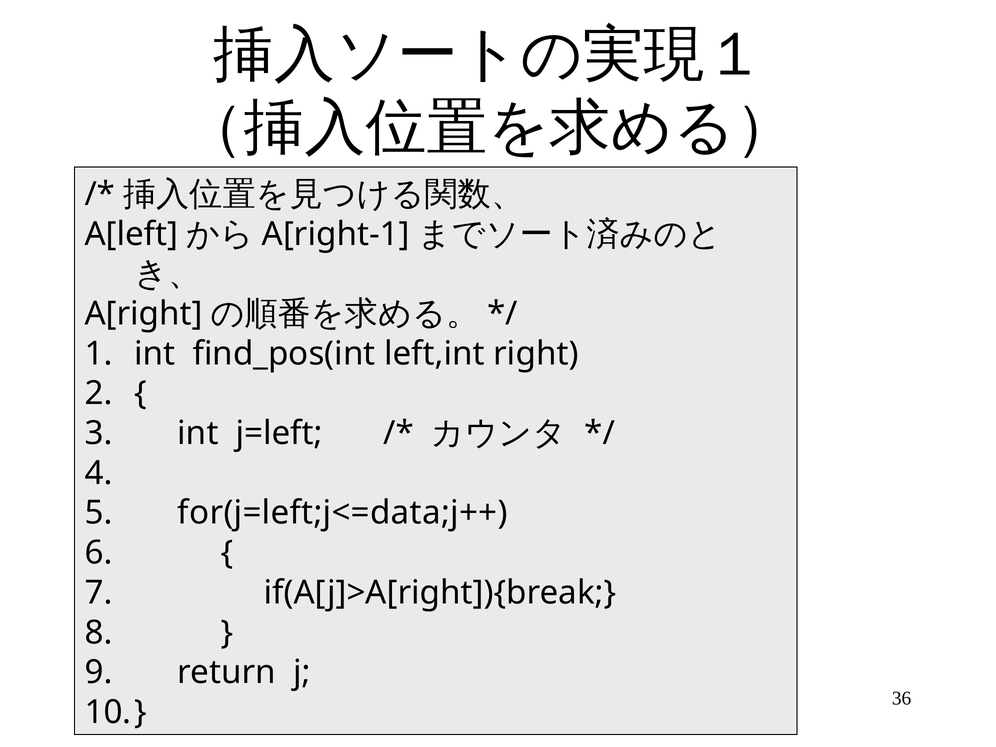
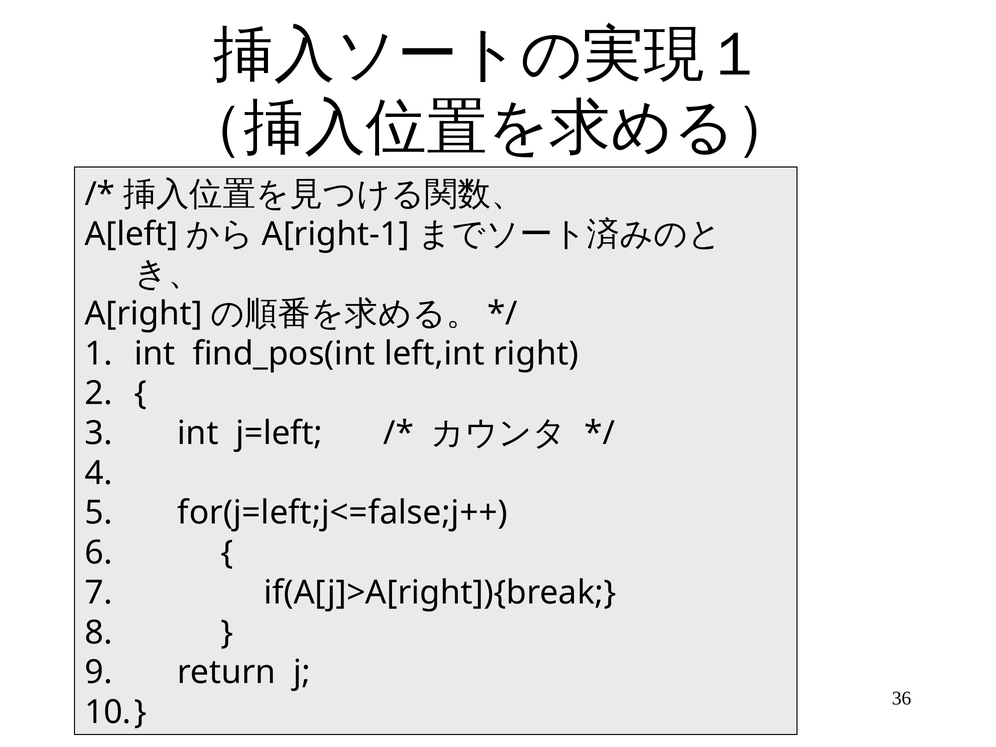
for(j=left;j<=data;j++: for(j=left;j<=data;j++ -> for(j=left;j<=false;j++ (343, 513)
